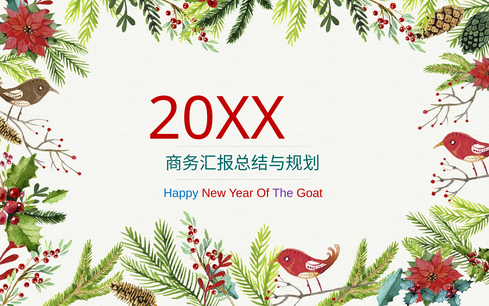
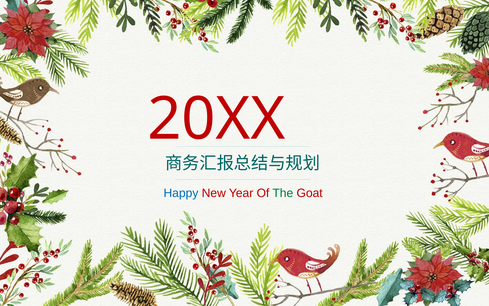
The colour: purple -> green (283, 193)
